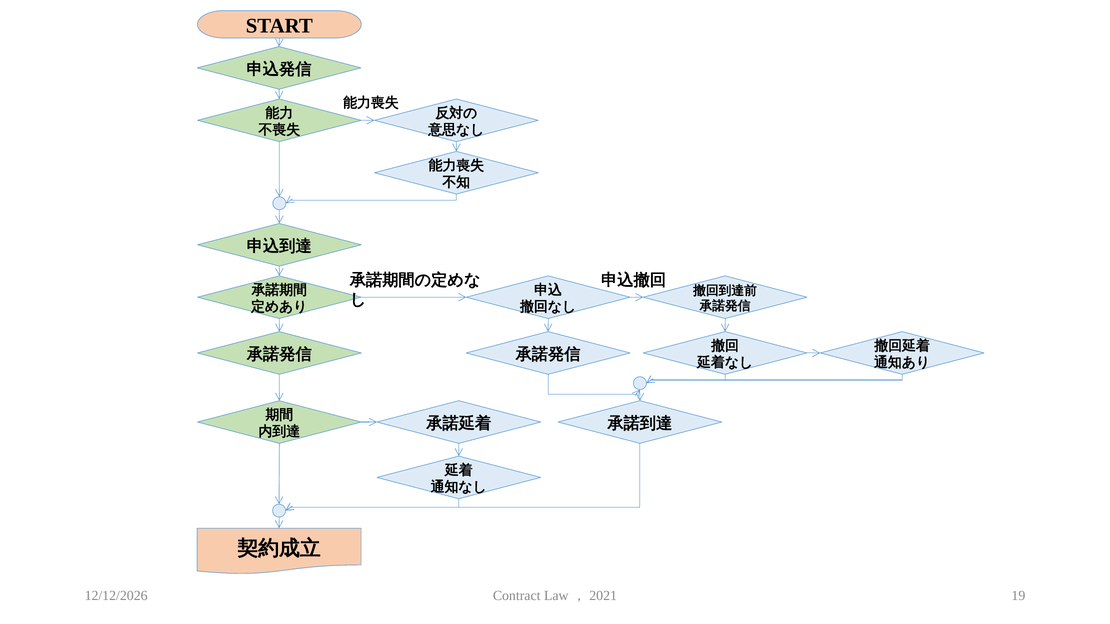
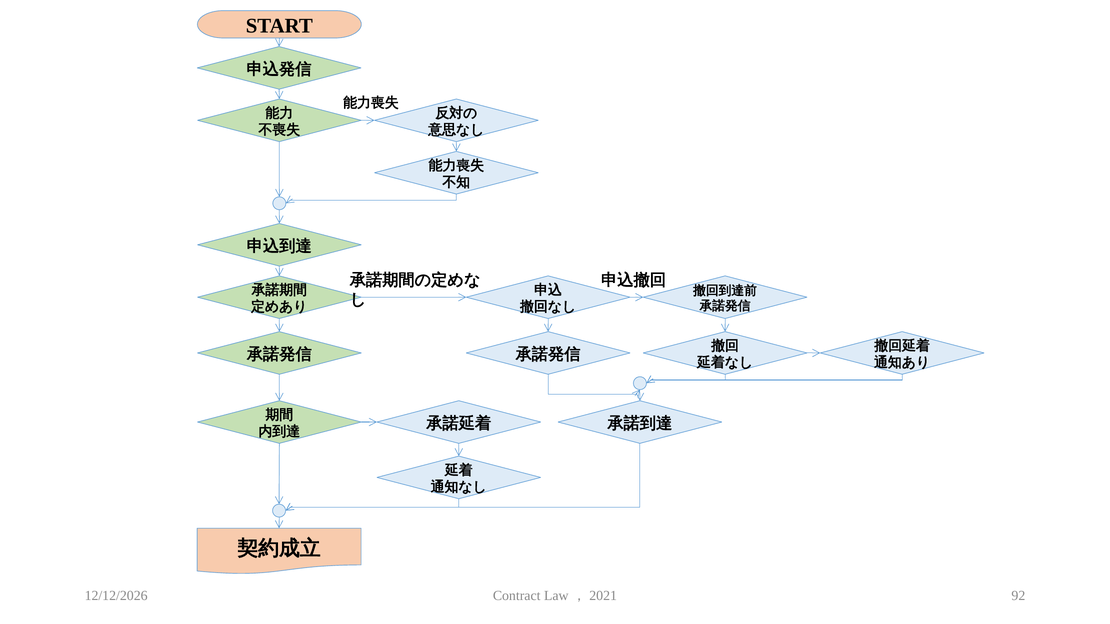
19: 19 -> 92 (1018, 596)
